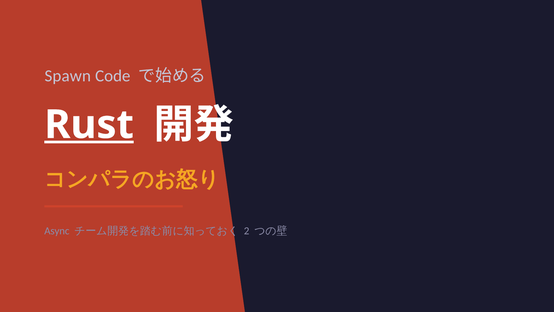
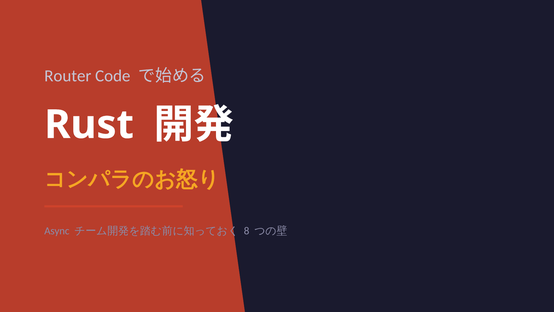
Spawn: Spawn -> Router (68, 76)
Rust underline: present -> none (89, 125)
2: 2 -> 8 (247, 231)
